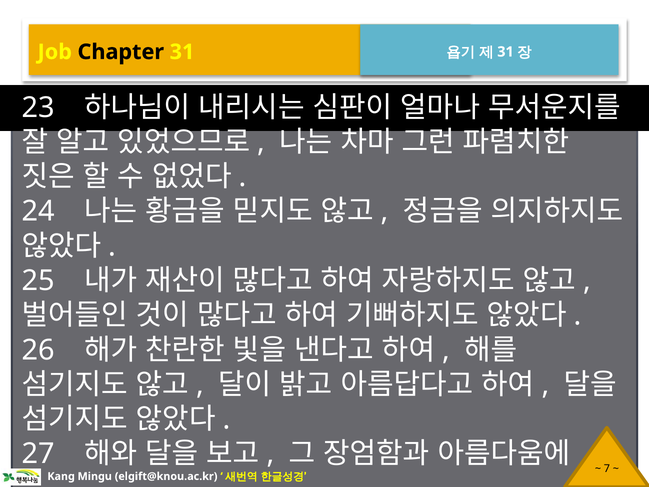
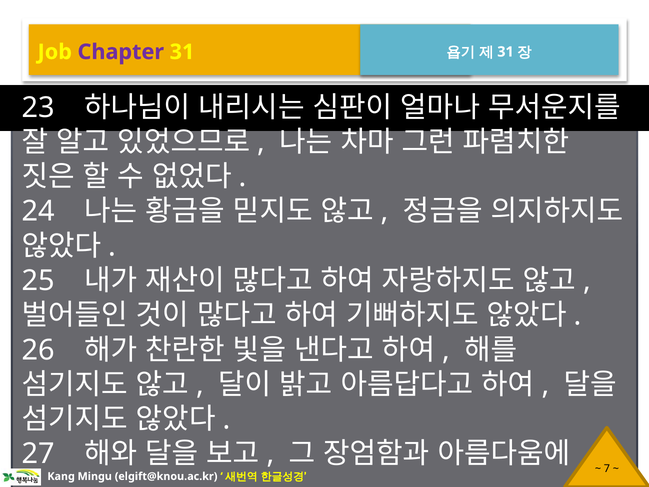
Chapter colour: black -> purple (121, 52)
